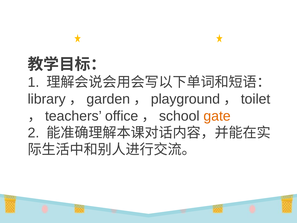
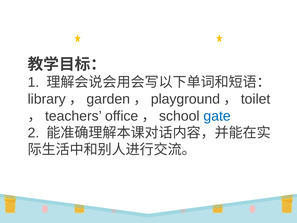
gate colour: orange -> blue (217, 116)
